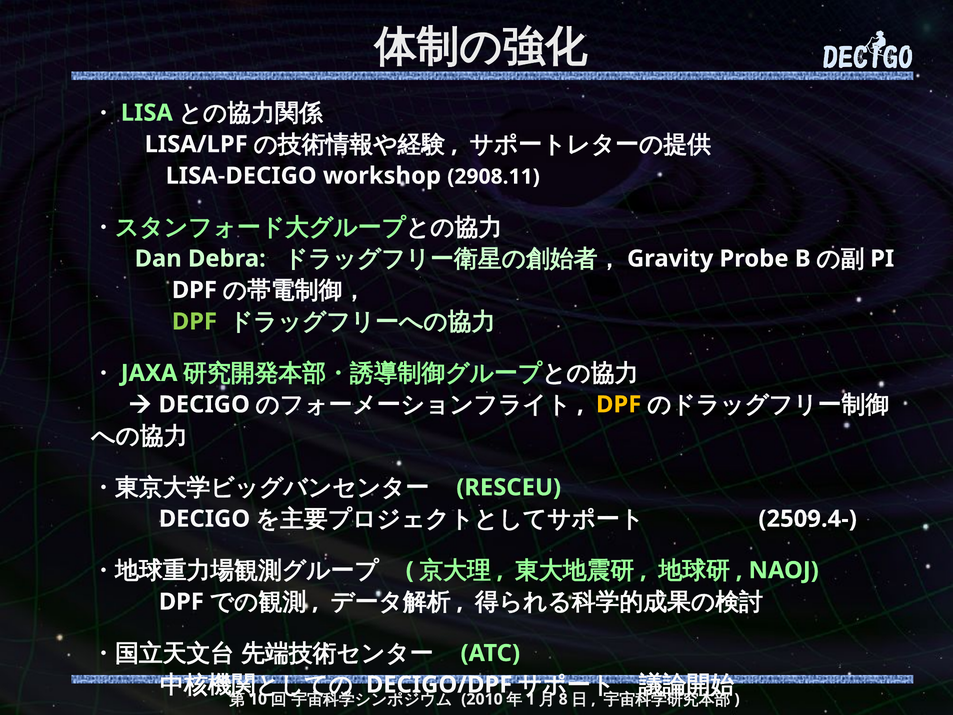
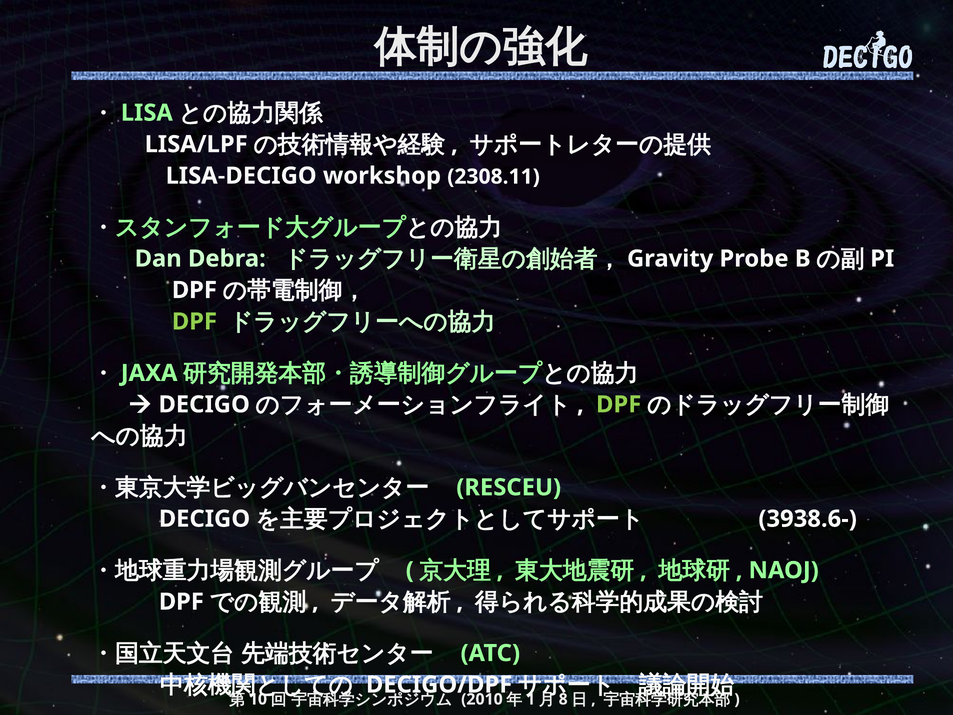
2908.11: 2908.11 -> 2308.11 (494, 177)
DPF colour: yellow -> light green (619, 404)
2509.4-: 2509.4- -> 3938.6- (808, 519)
